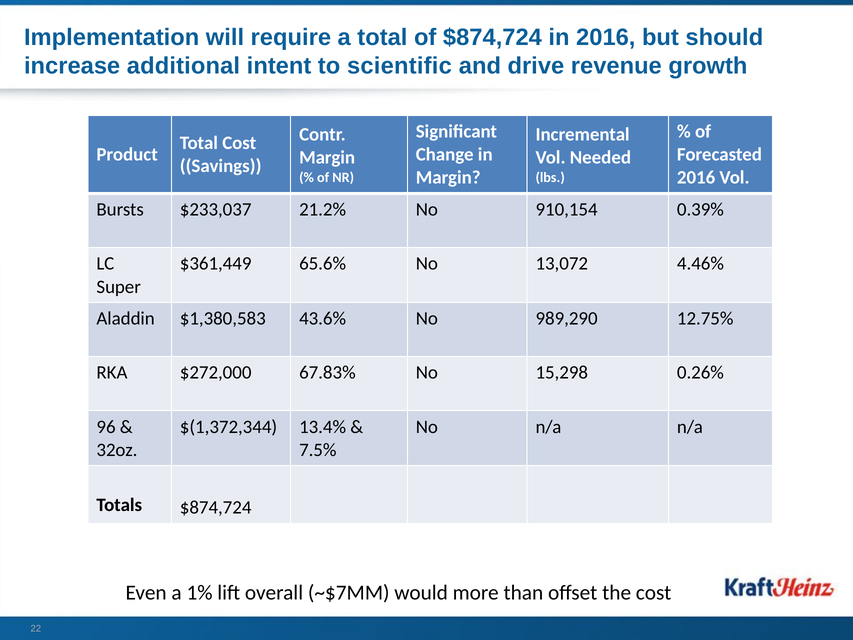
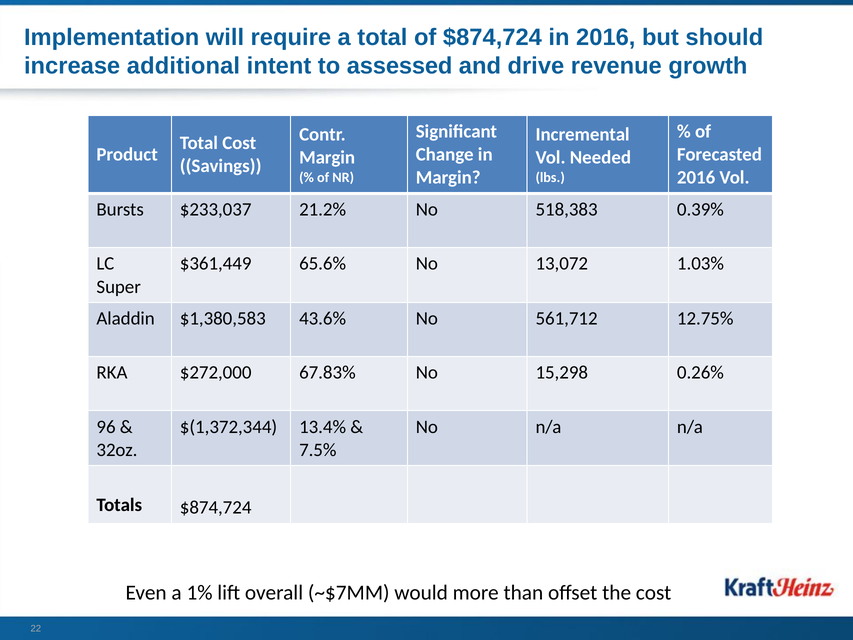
scientific: scientific -> assessed (400, 66)
910,154: 910,154 -> 518,383 (567, 209)
4.46%: 4.46% -> 1.03% (700, 263)
989,290: 989,290 -> 561,712 (567, 318)
